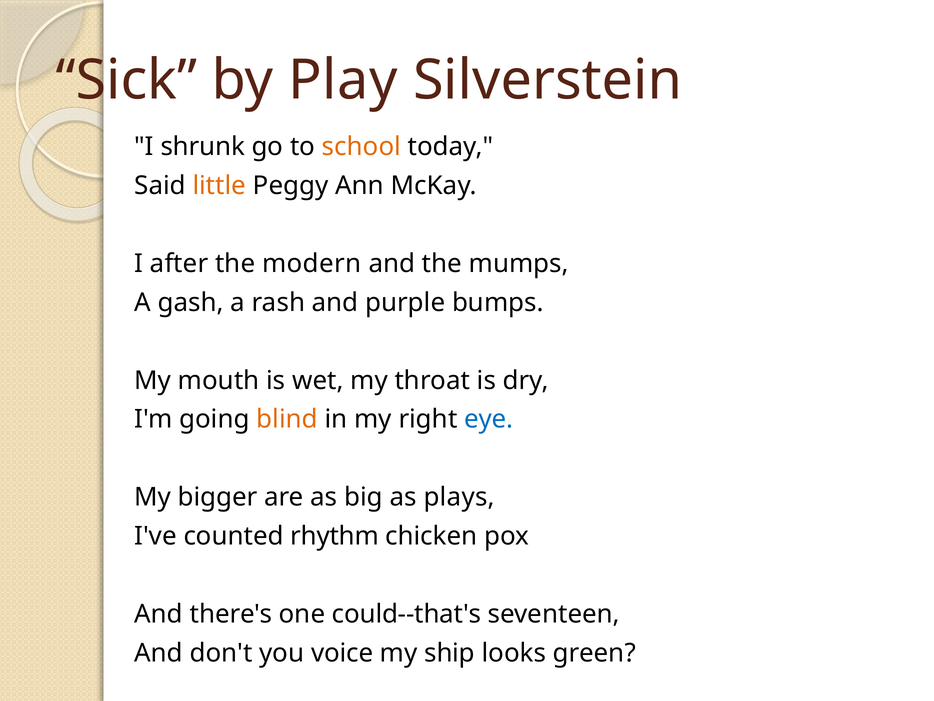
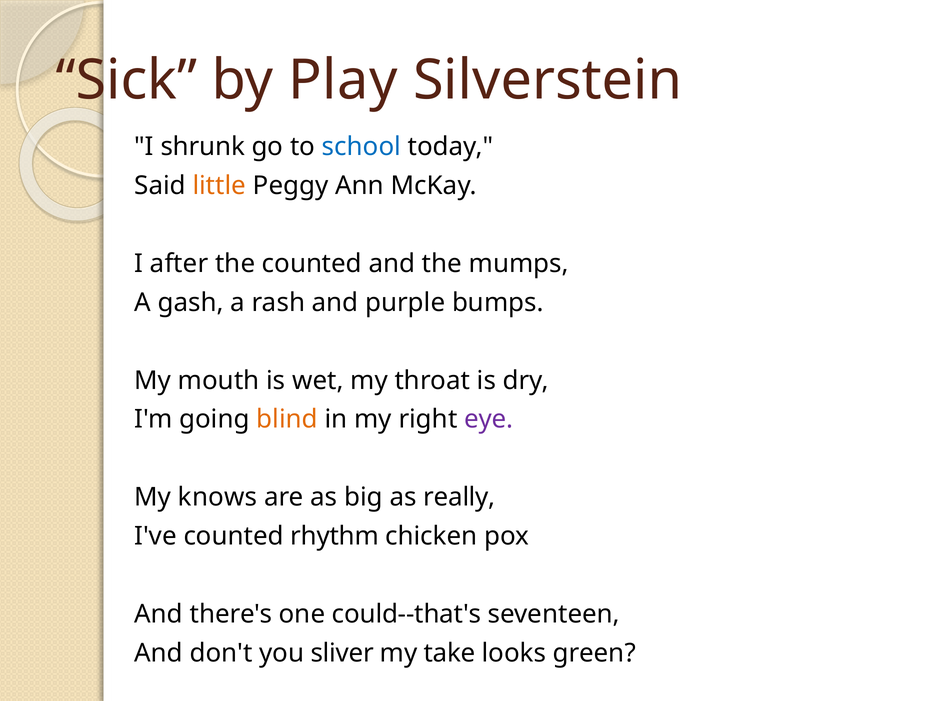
school colour: orange -> blue (361, 147)
the modern: modern -> counted (312, 263)
eye colour: blue -> purple (489, 419)
bigger: bigger -> knows (218, 497)
plays: plays -> really (459, 497)
voice: voice -> sliver (342, 653)
ship: ship -> take (450, 653)
